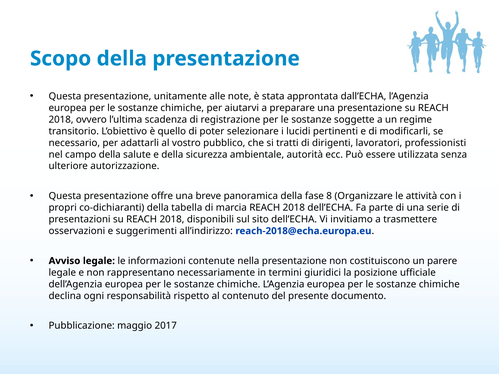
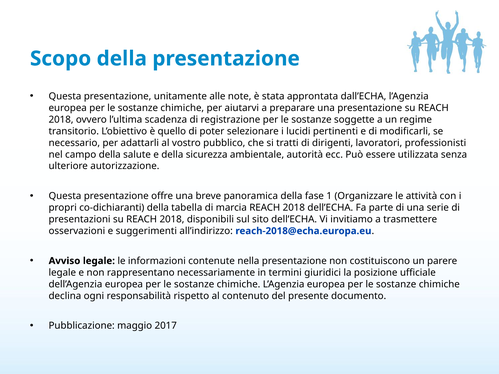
8: 8 -> 1 (329, 196)
